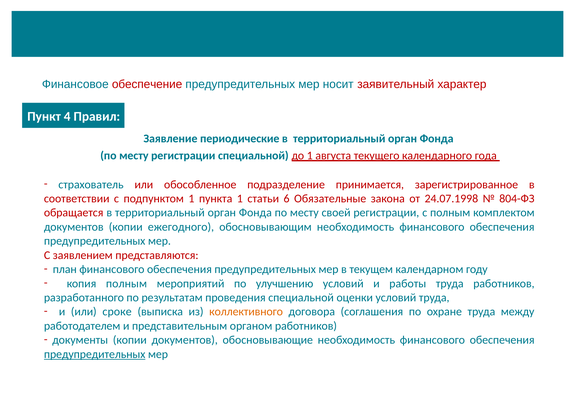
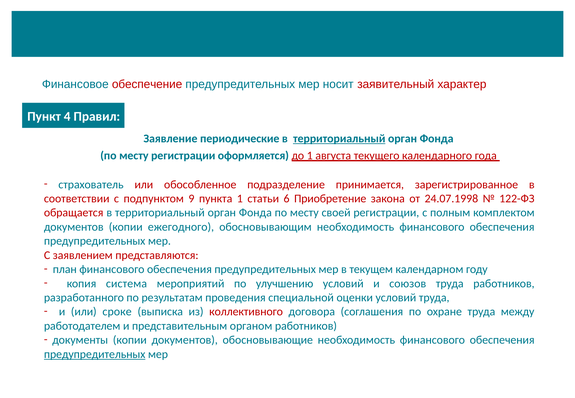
территориальный underline: none -> present (339, 139)
регистрации специальной: специальной -> оформляется (253, 156)
подпунктом 1: 1 -> 9 (191, 199)
Обязательные: Обязательные -> Приобретение (330, 199)
804-ФЗ: 804-ФЗ -> 122-ФЗ (517, 199)
копия полным: полным -> система (126, 284)
работы: работы -> союзов (408, 284)
коллективного colour: orange -> red (246, 312)
